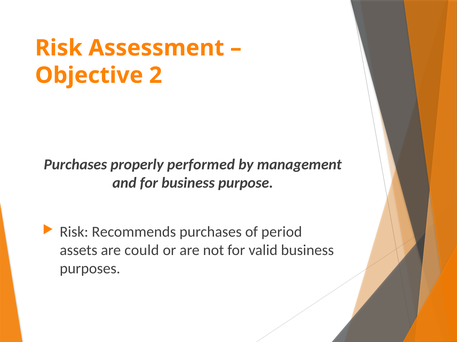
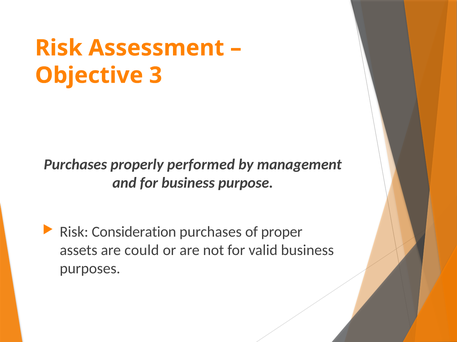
2: 2 -> 3 (156, 75)
Recommends: Recommends -> Consideration (134, 232)
period: period -> proper (282, 232)
